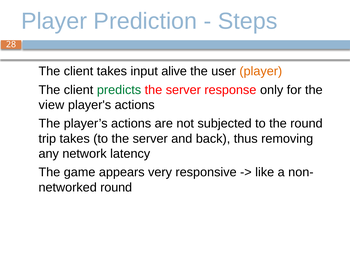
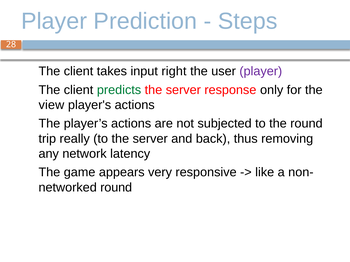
alive: alive -> right (174, 71)
player colour: orange -> purple (261, 71)
trip takes: takes -> really (75, 139)
